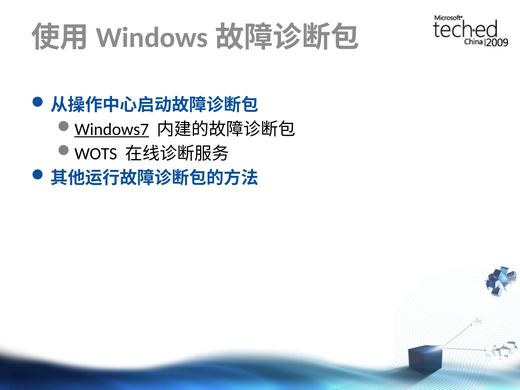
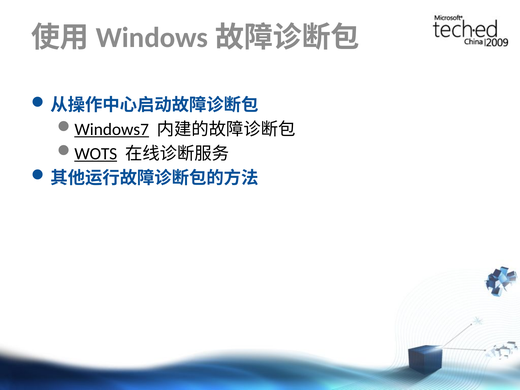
WOTS underline: none -> present (96, 154)
